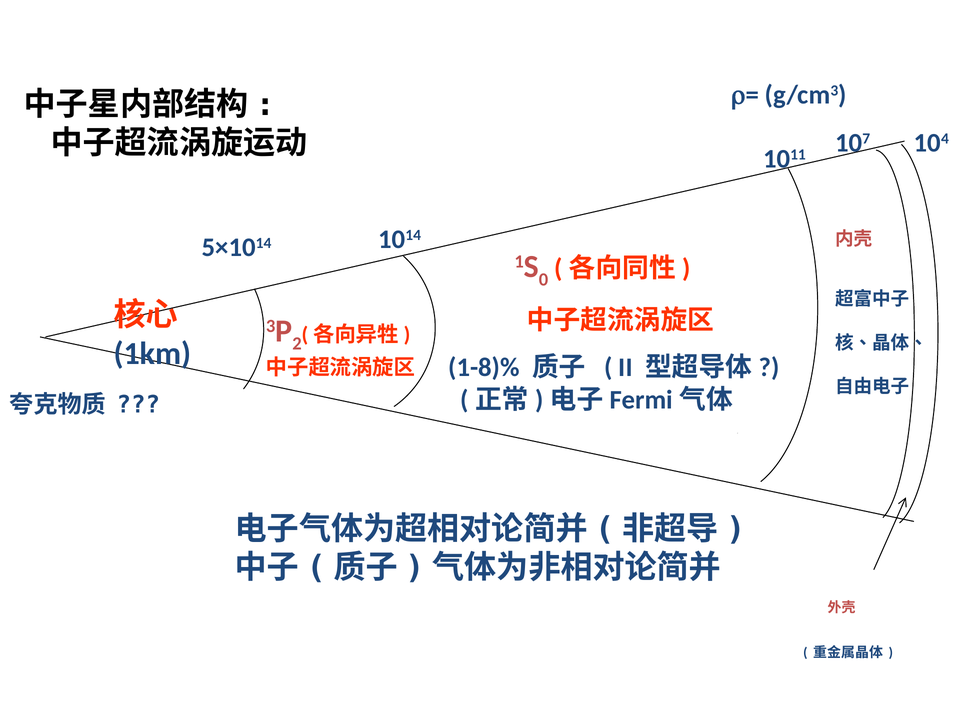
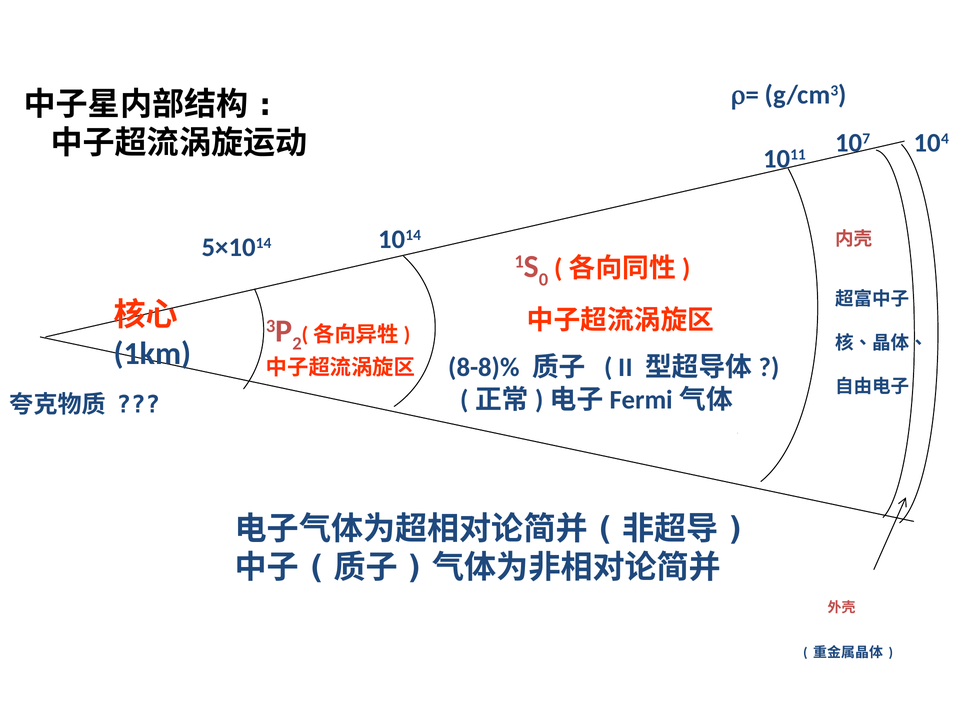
1-8)%: 1-8)% -> 8-8)% (484, 367)
